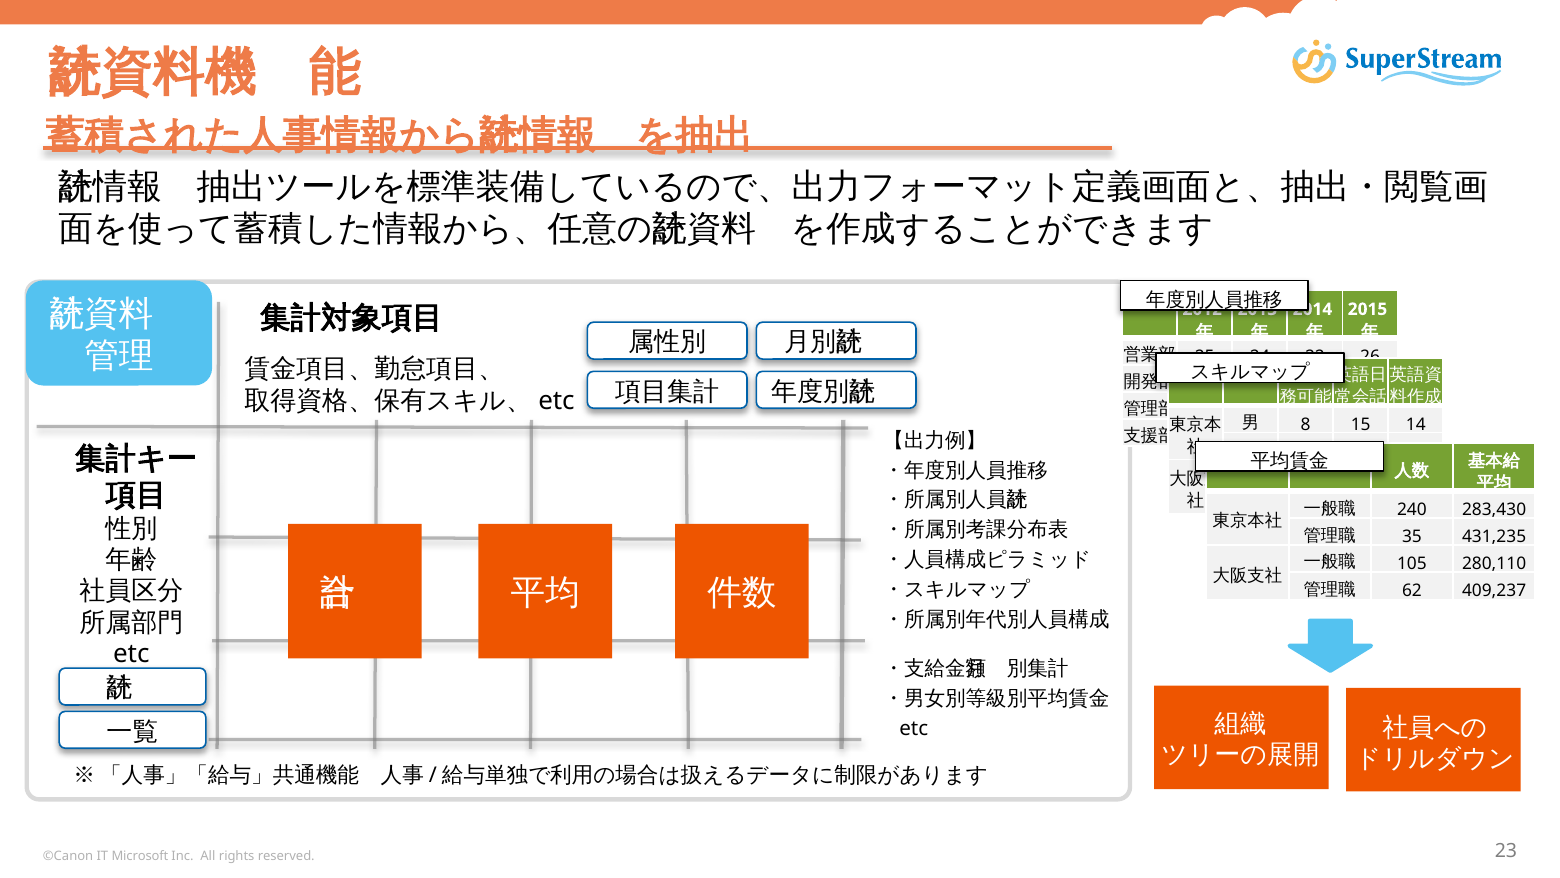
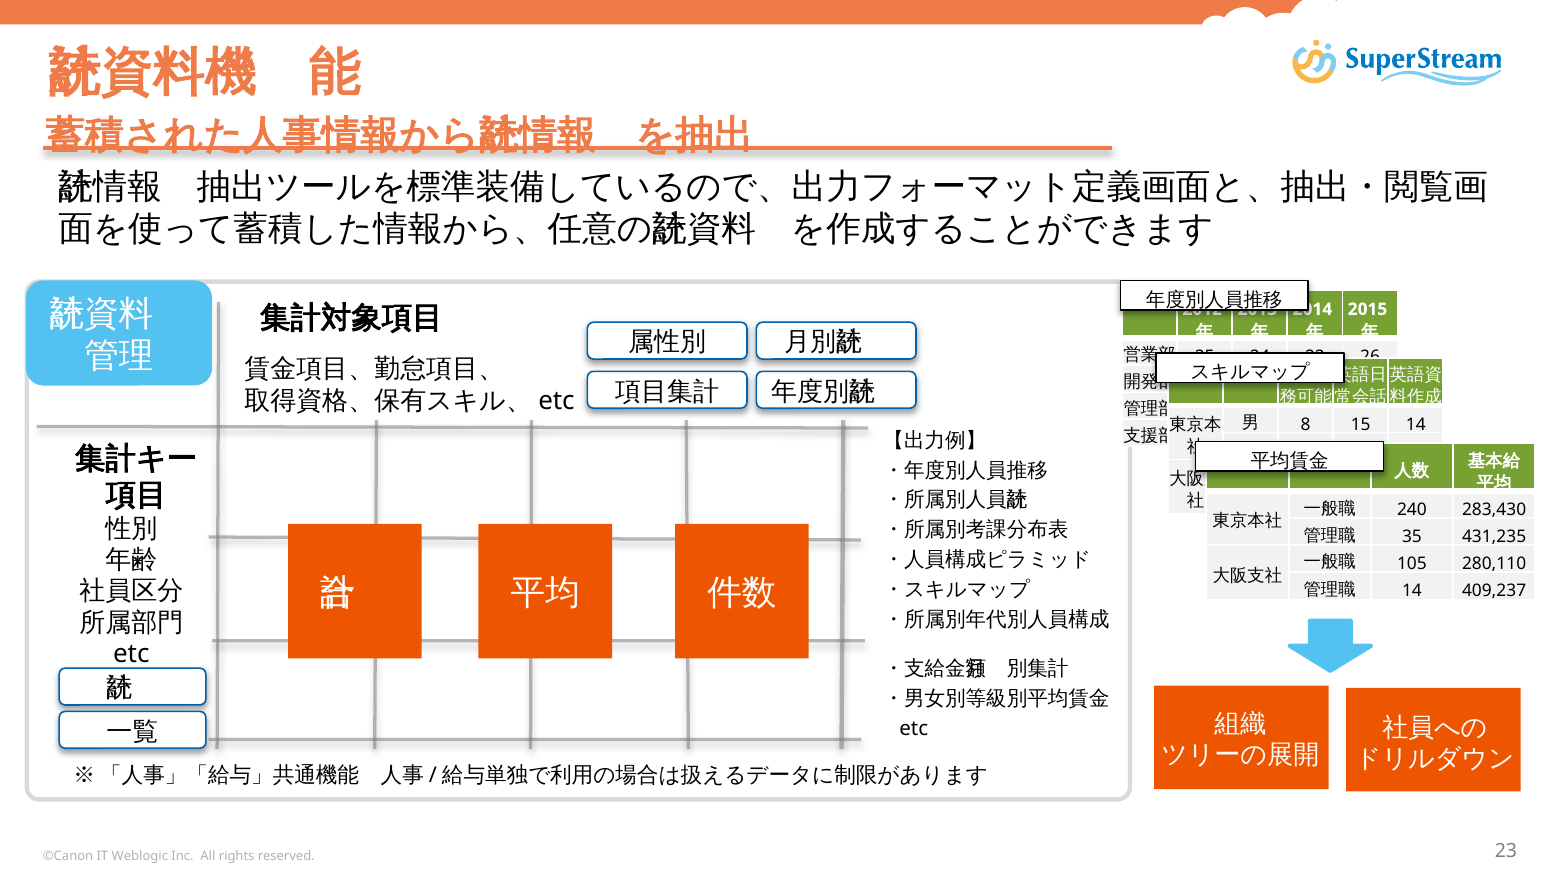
62: 62 -> 14 (1412, 591)
Microsoft: Microsoft -> Weblogic (140, 855)
